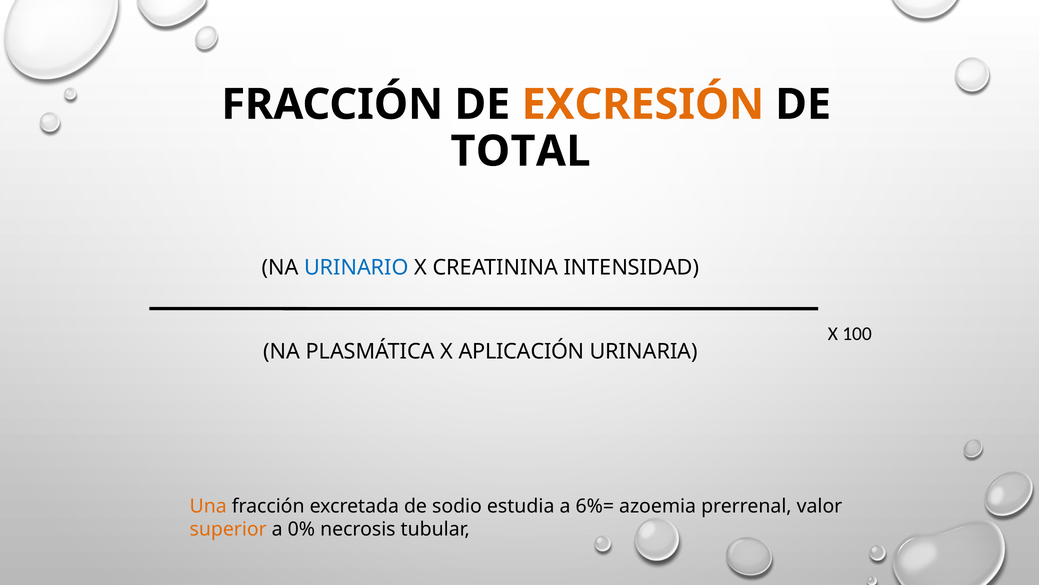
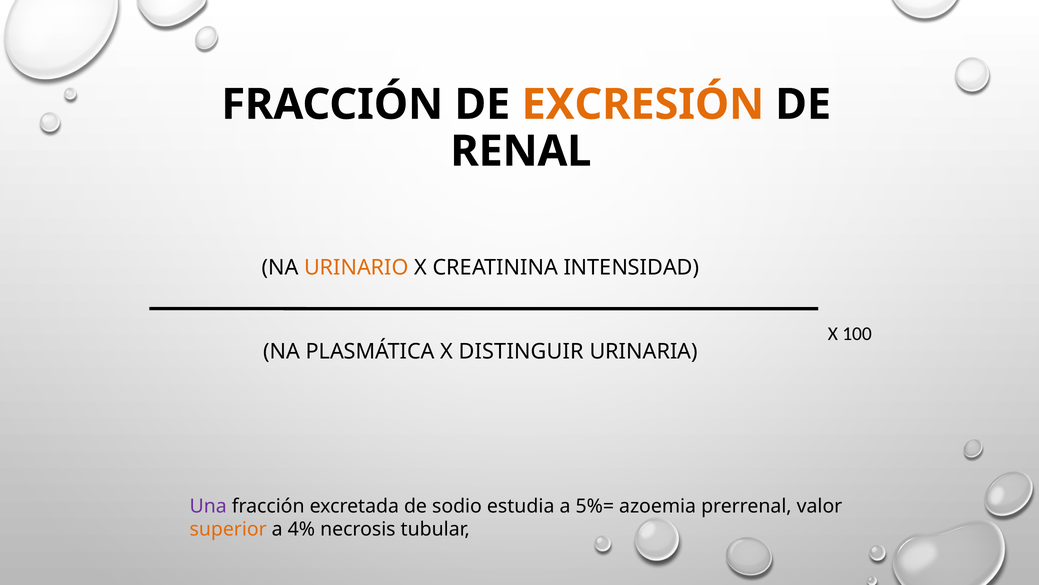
TOTAL: TOTAL -> RENAL (521, 151)
URINARIO colour: blue -> orange (356, 267)
APLICACIÓN: APLICACIÓN -> DISTINGUIR (521, 351)
Una colour: orange -> purple (208, 506)
6%=: 6%= -> 5%= (595, 506)
0%: 0% -> 4% (301, 529)
